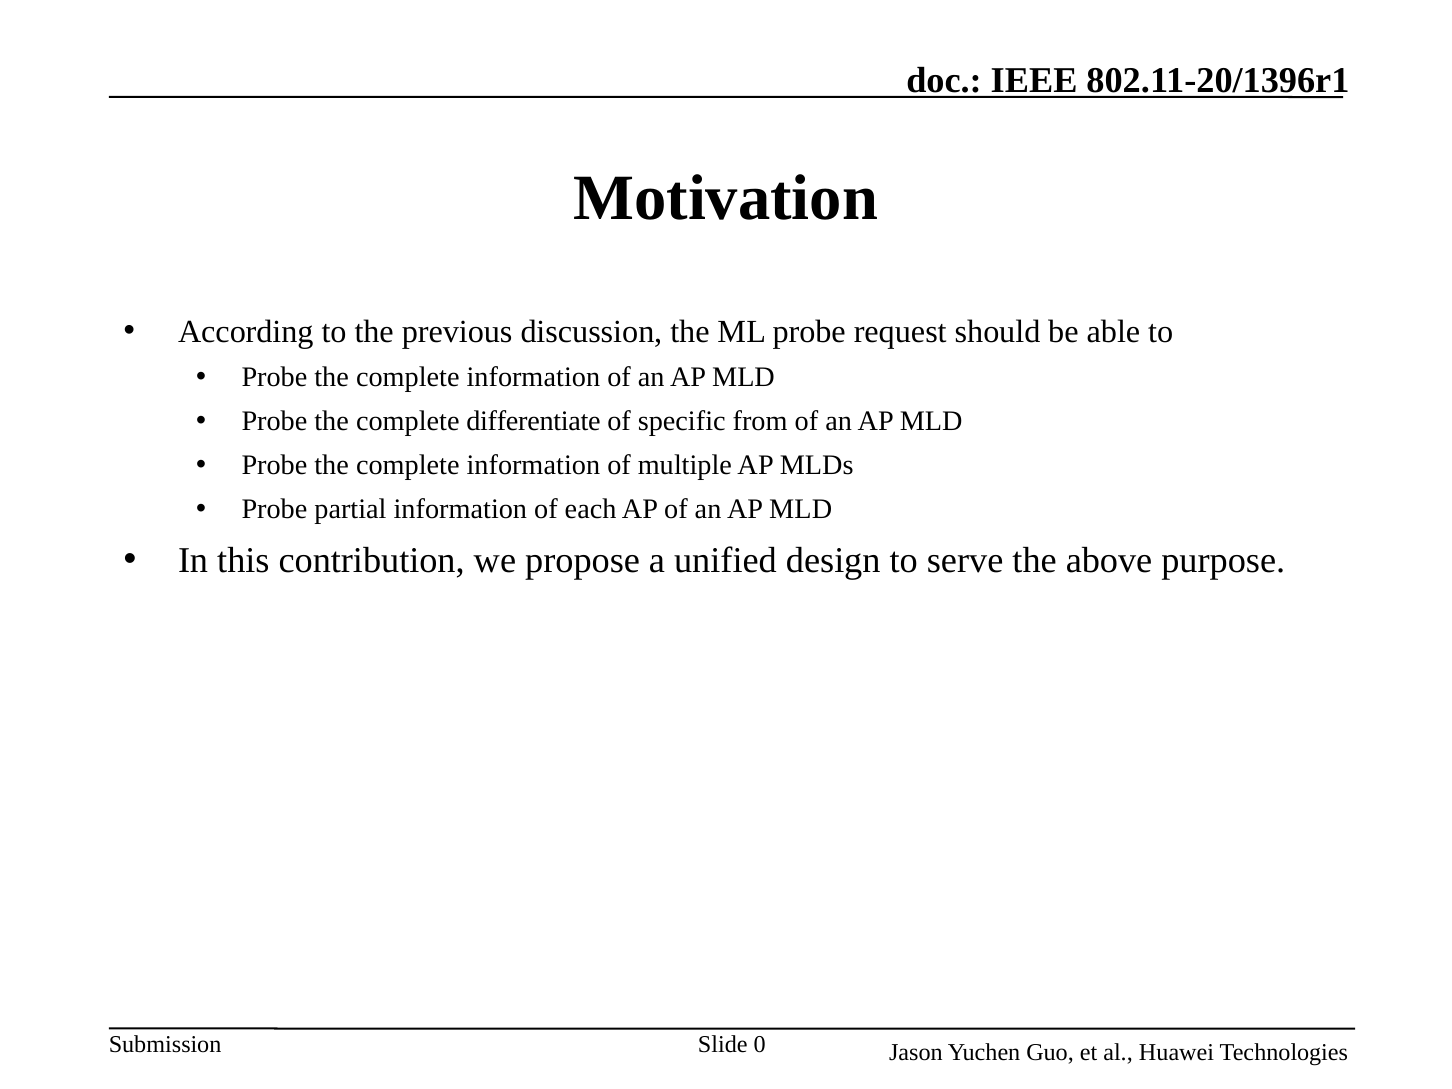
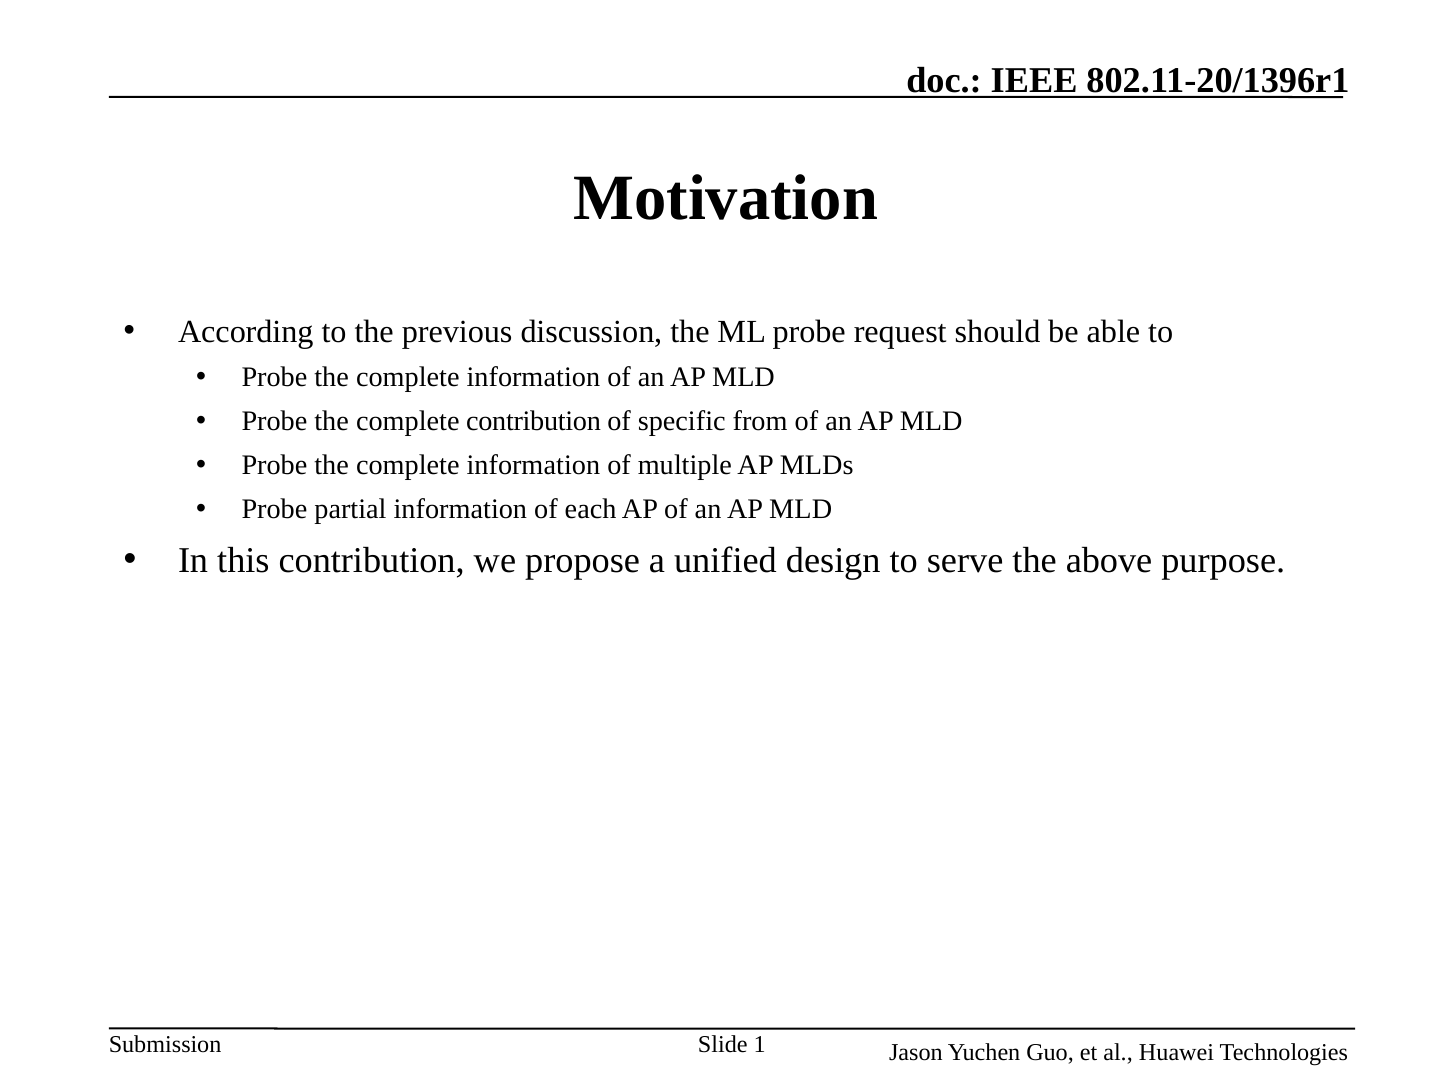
complete differentiate: differentiate -> contribution (534, 421)
0: 0 -> 1 (760, 1044)
